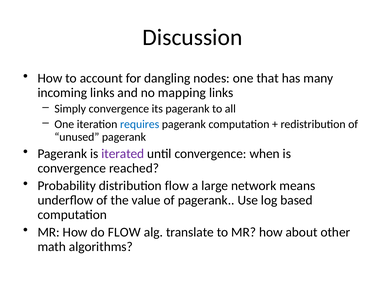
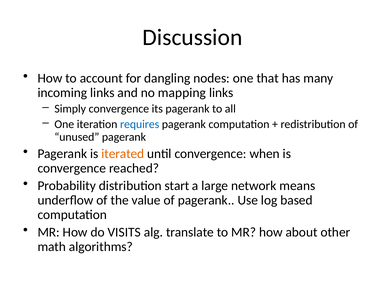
iterated colour: purple -> orange (123, 154)
distribution flow: flow -> start (177, 186)
do FLOW: FLOW -> VISITS (124, 232)
